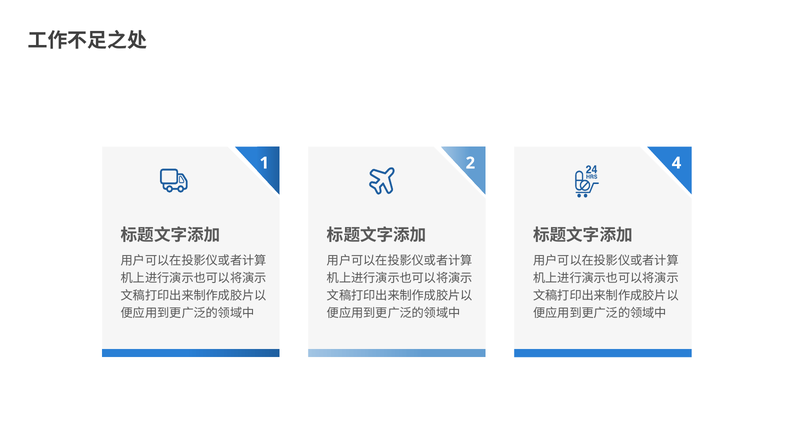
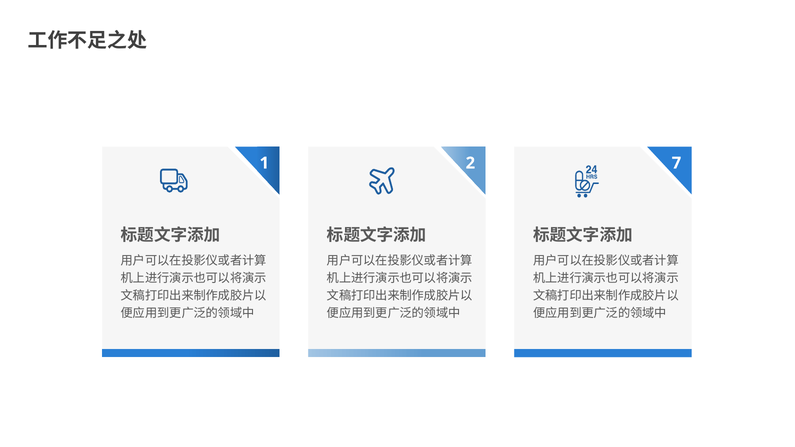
4: 4 -> 7 (676, 163)
